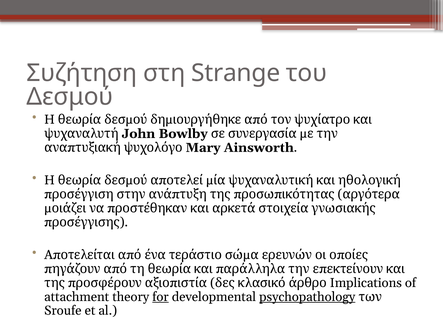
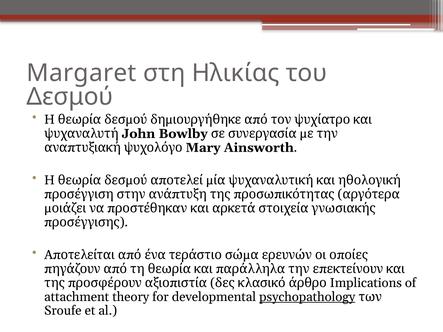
Συζήτηση: Συζήτηση -> Margaret (82, 73)
Strange: Strange -> Ηλικίας (236, 73)
for underline: present -> none (160, 297)
